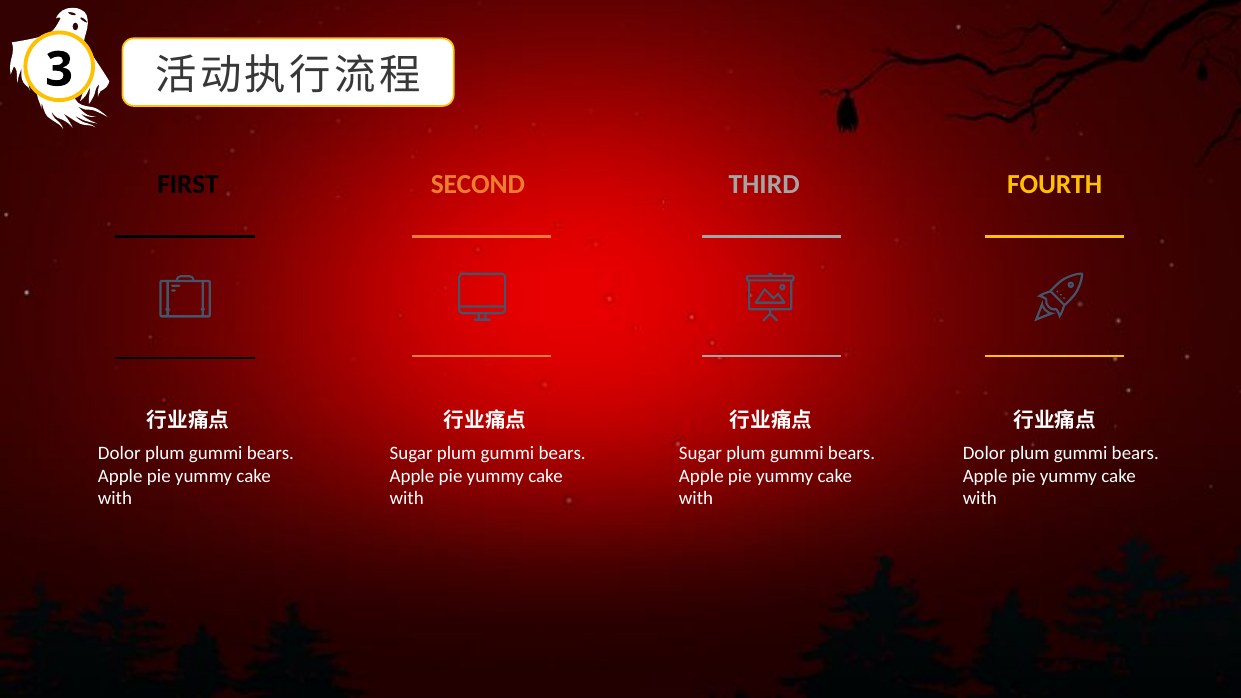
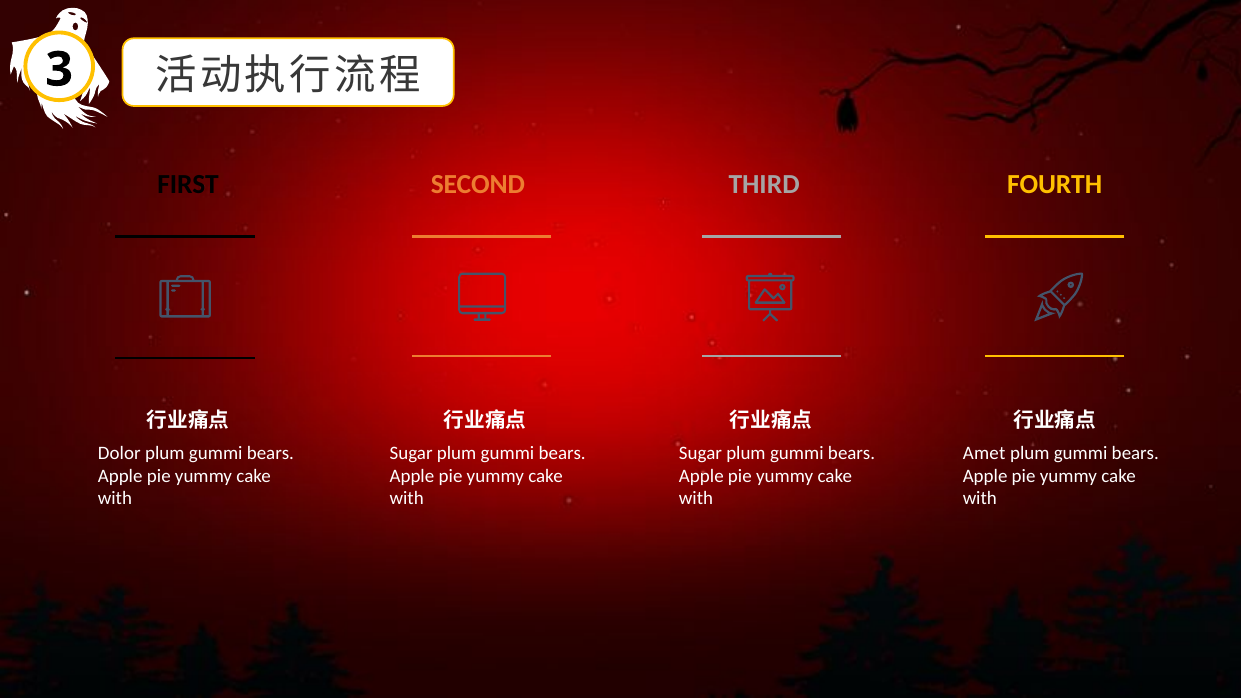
Dolor: Dolor -> Amet (984, 453)
